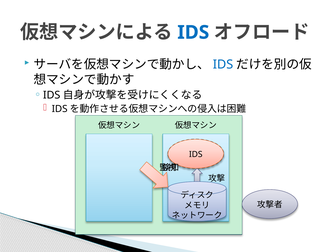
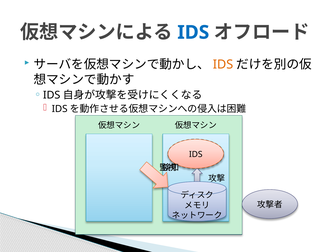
IDS colour: blue -> orange (223, 65)
